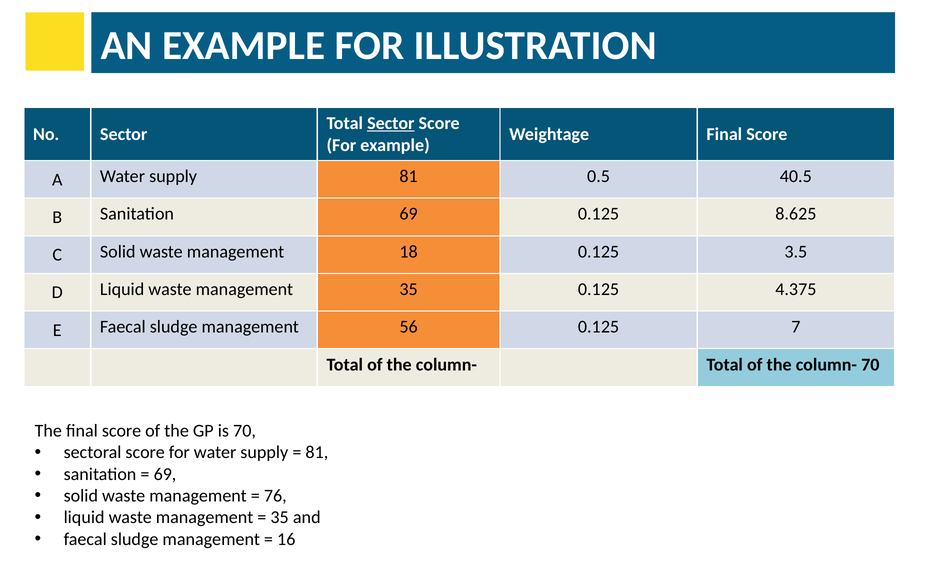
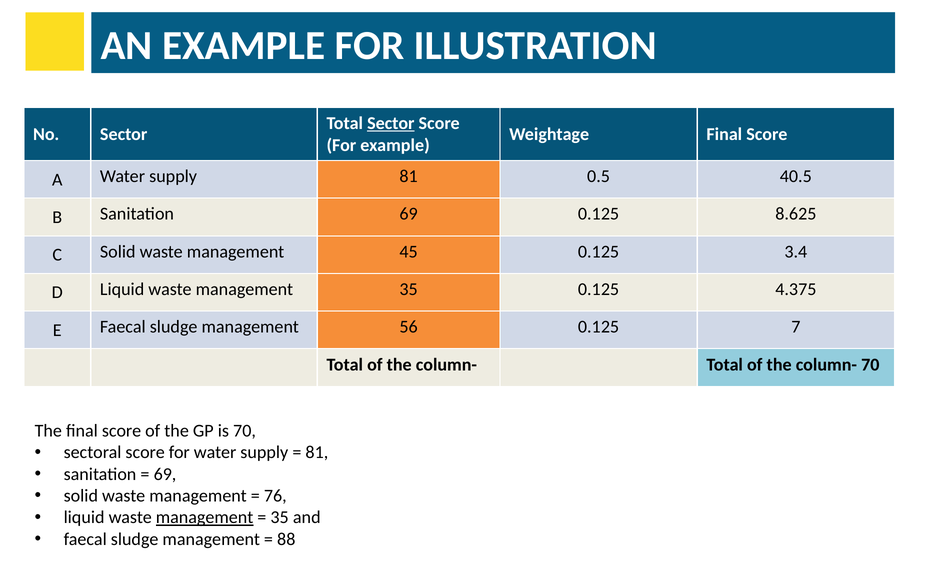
18: 18 -> 45 (409, 252)
3.5: 3.5 -> 3.4 (796, 252)
management underline: none -> present (205, 518)
16: 16 -> 88 (286, 539)
